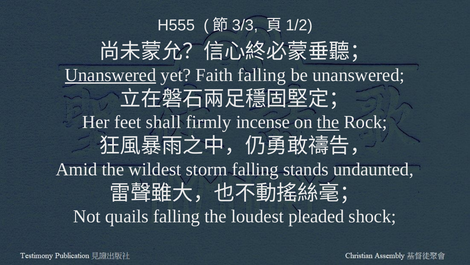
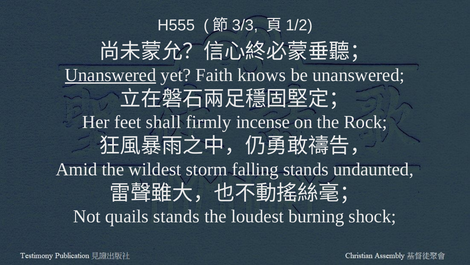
Faith falling: falling -> knows (262, 75)
the underline: present -> none (328, 122)
quails falling: falling -> stands (176, 216)
pleaded: pleaded -> burning (316, 216)
